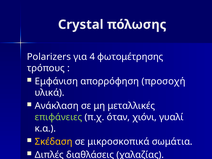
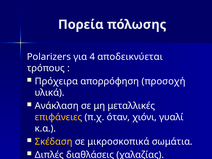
Crystal: Crystal -> Πορεία (81, 25)
φωτομέτρησης: φωτομέτρησης -> αποδεικνύεται (130, 57)
Εμφάνιση: Εμφάνιση -> Πρόχειρα (56, 81)
επιφάνειες colour: light green -> yellow (59, 117)
